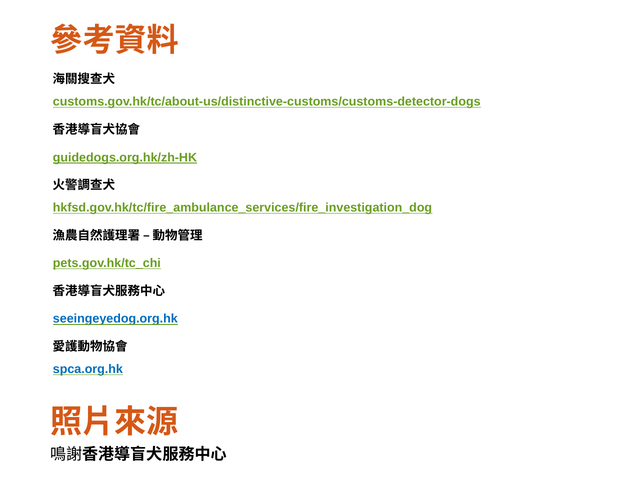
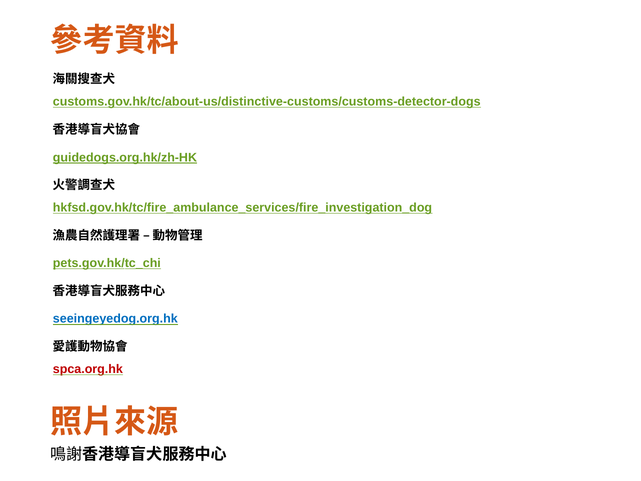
spca.org.hk colour: blue -> red (88, 369)
